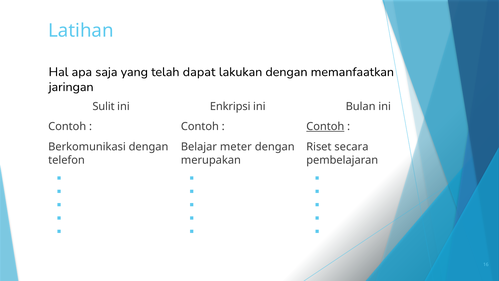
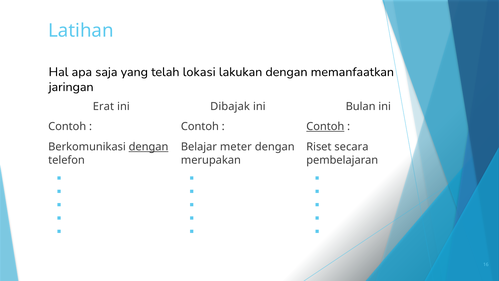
dapat: dapat -> lokasi (199, 72)
Sulit: Sulit -> Erat (103, 106)
Enkripsi: Enkripsi -> Dibajak (230, 106)
dengan underline: none -> present (149, 147)
